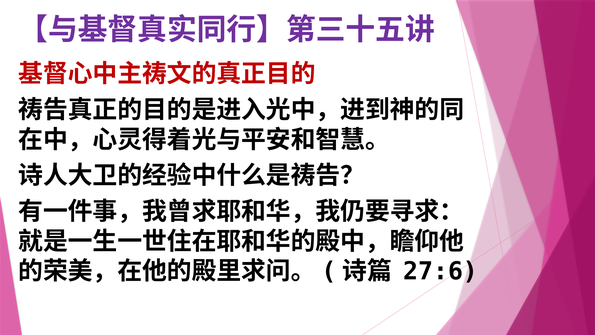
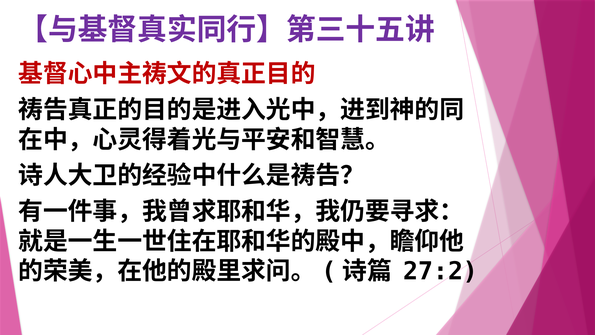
27:6: 27:6 -> 27:2 (441, 271)
